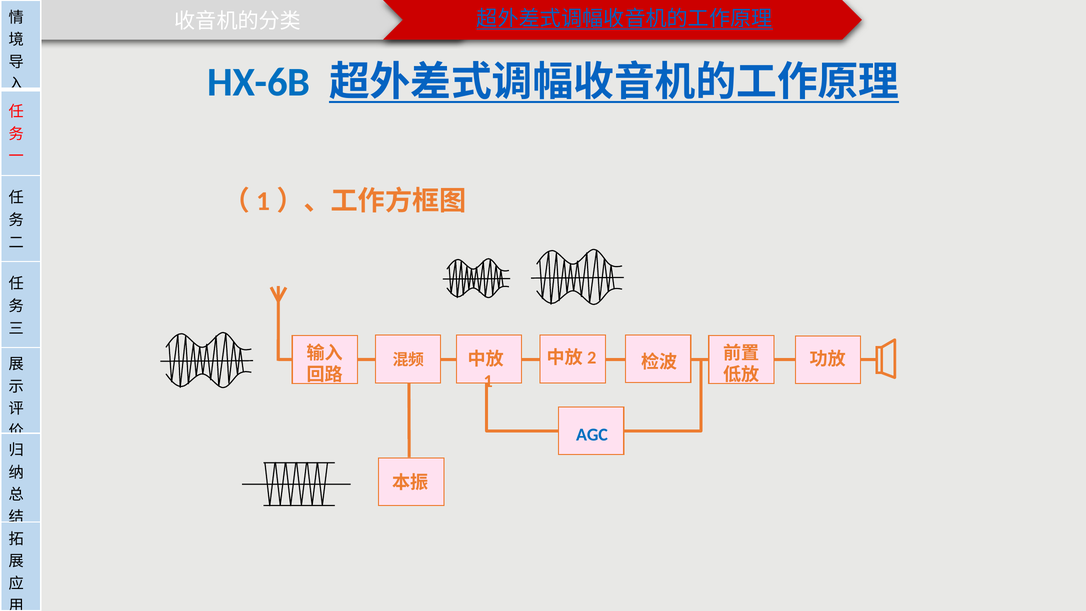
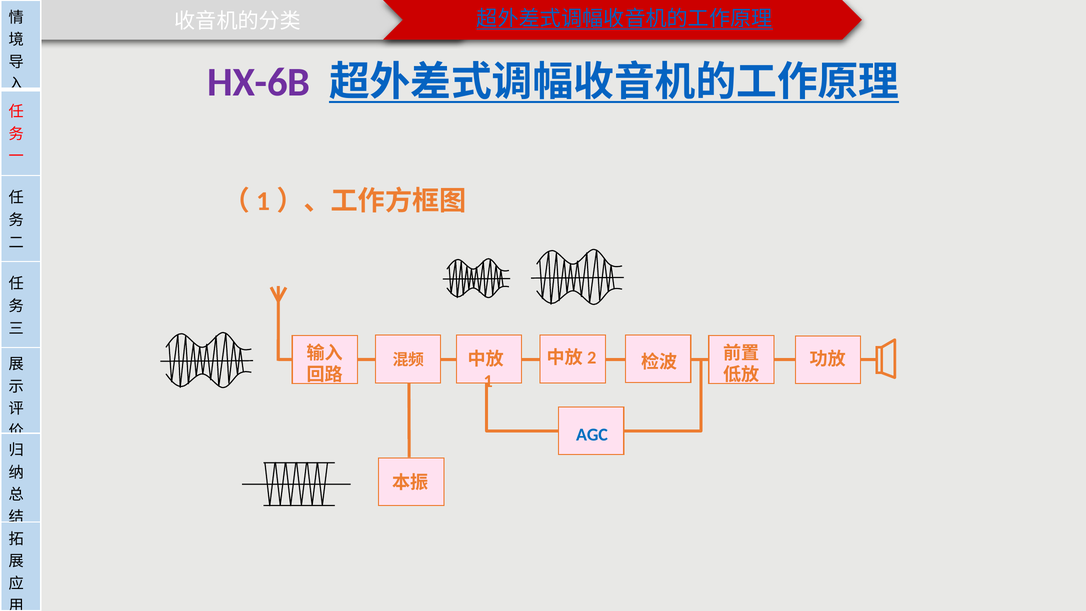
HX-6B colour: blue -> purple (259, 82)
